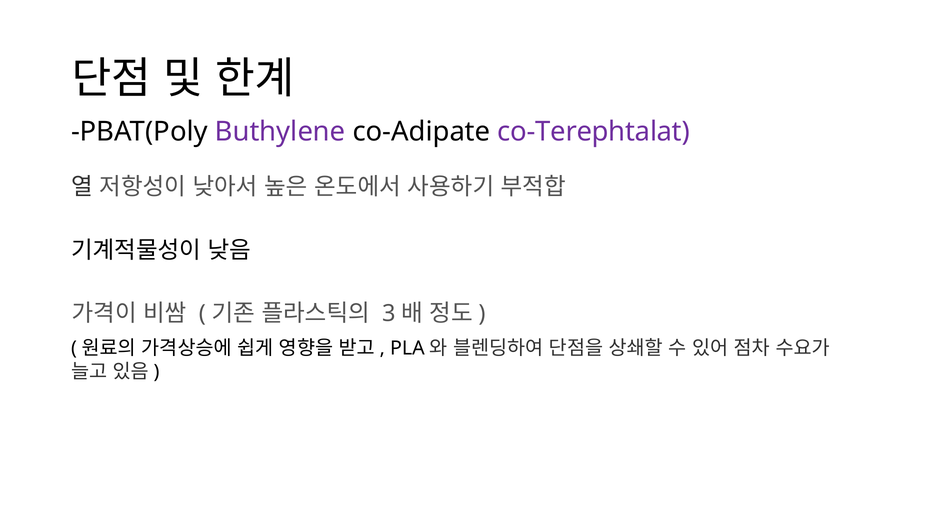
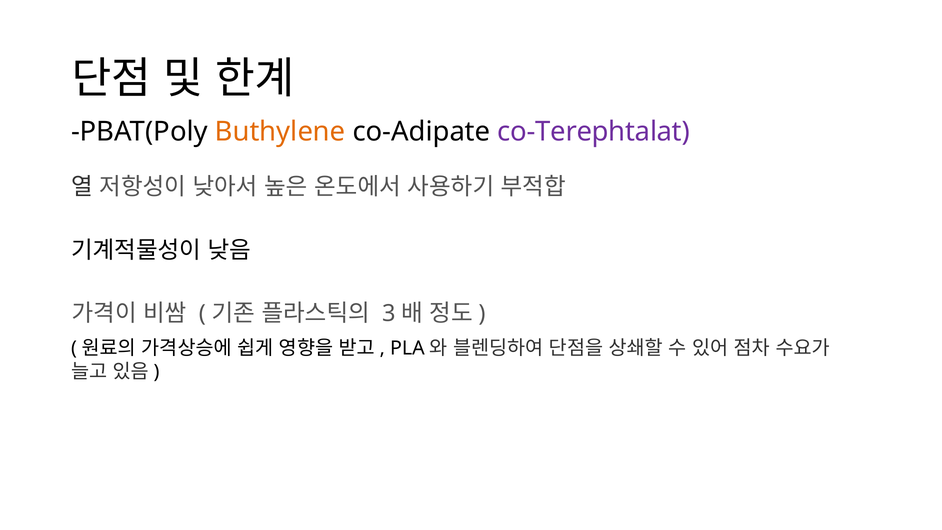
Buthylene colour: purple -> orange (280, 132)
